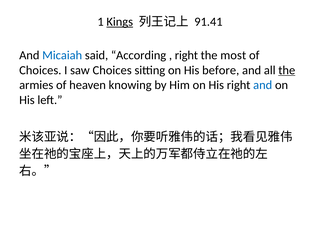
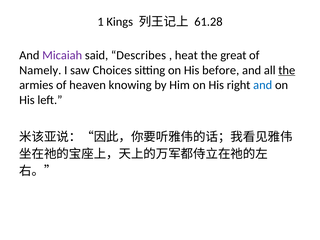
Kings underline: present -> none (120, 22)
91.41: 91.41 -> 61.28 (208, 22)
Micaiah colour: blue -> purple (62, 55)
According: According -> Describes (138, 55)
right: right -> heat (186, 55)
most: most -> great (233, 55)
Choices: Choices -> Namely (40, 70)
